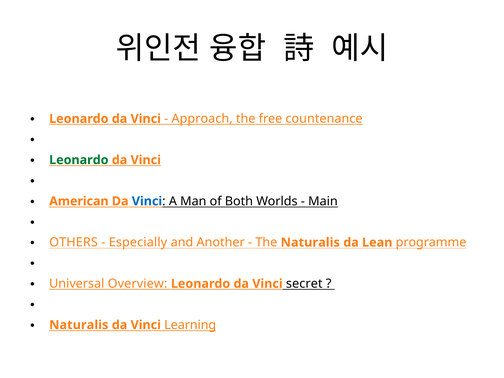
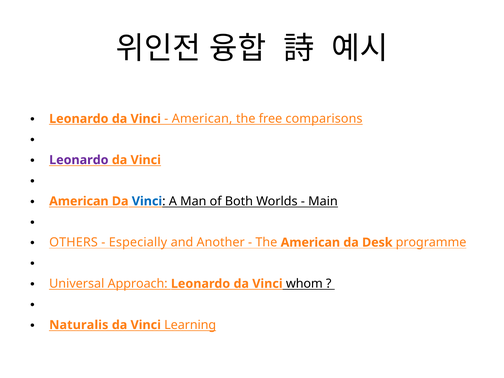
Approach: Approach -> American (202, 119)
countenance: countenance -> comparisons (324, 119)
Leonardo colour: green -> purple (79, 160)
The Naturalis: Naturalis -> American (310, 242)
Lean: Lean -> Desk (377, 242)
Overview: Overview -> Approach (138, 284)
secret: secret -> whom (304, 284)
